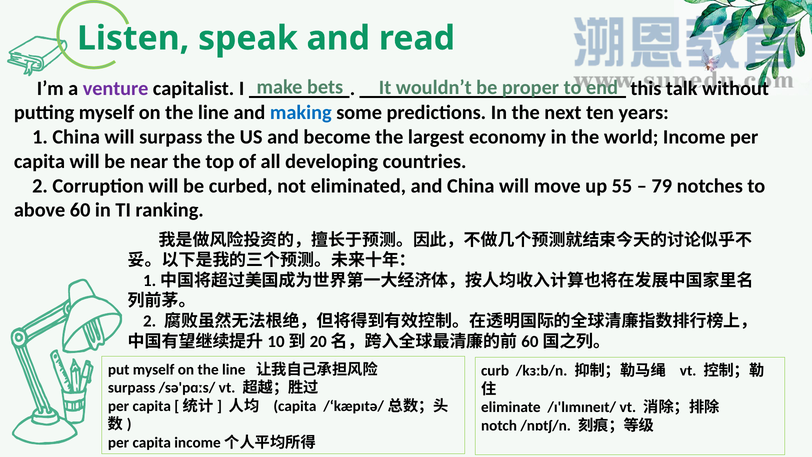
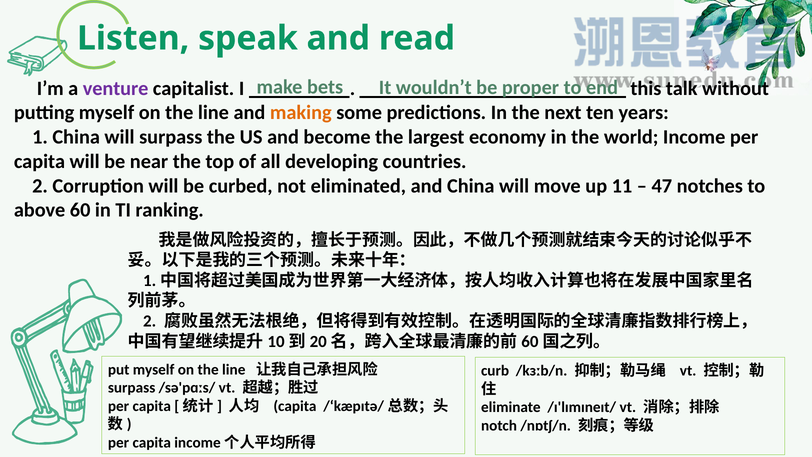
making colour: blue -> orange (301, 113)
55: 55 -> 11 (622, 186)
79: 79 -> 47 (662, 186)
